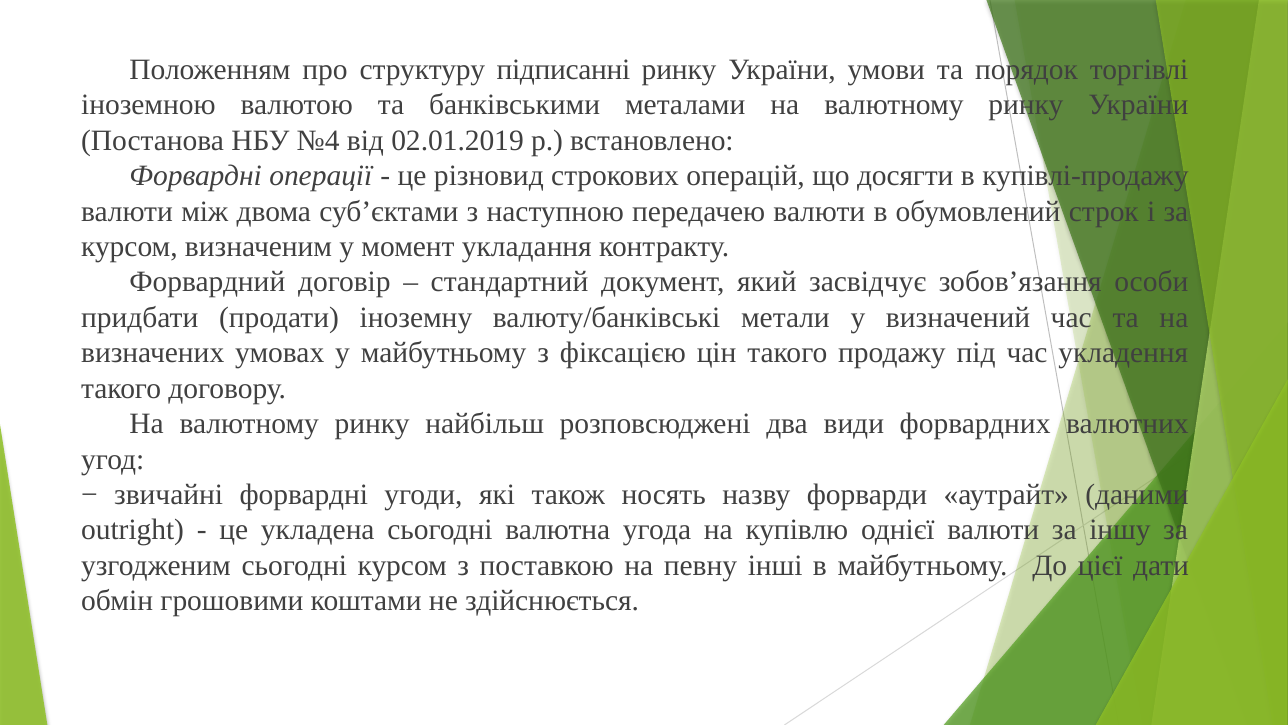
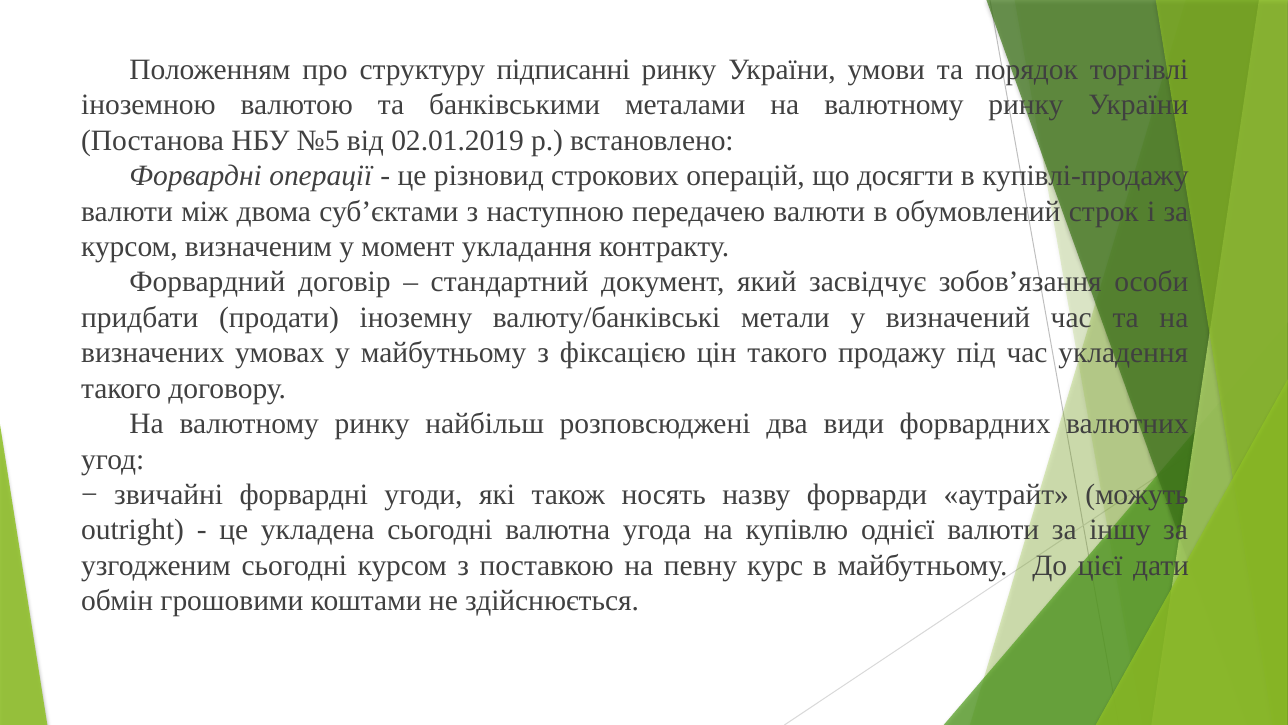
№4: №4 -> №5 (318, 140)
даними: даними -> можуть (1137, 494)
інші: інші -> курс (775, 565)
